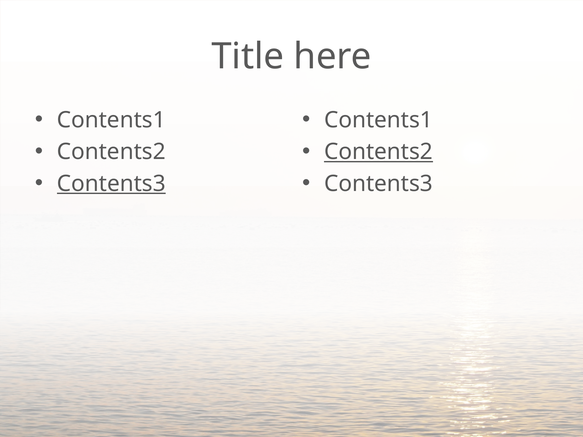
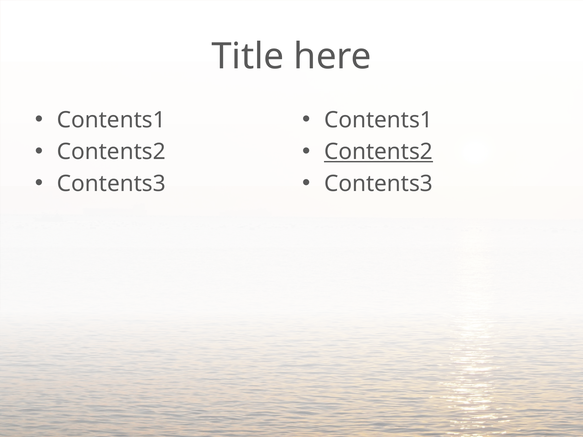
Contents3 underline: present -> none (111, 184)
